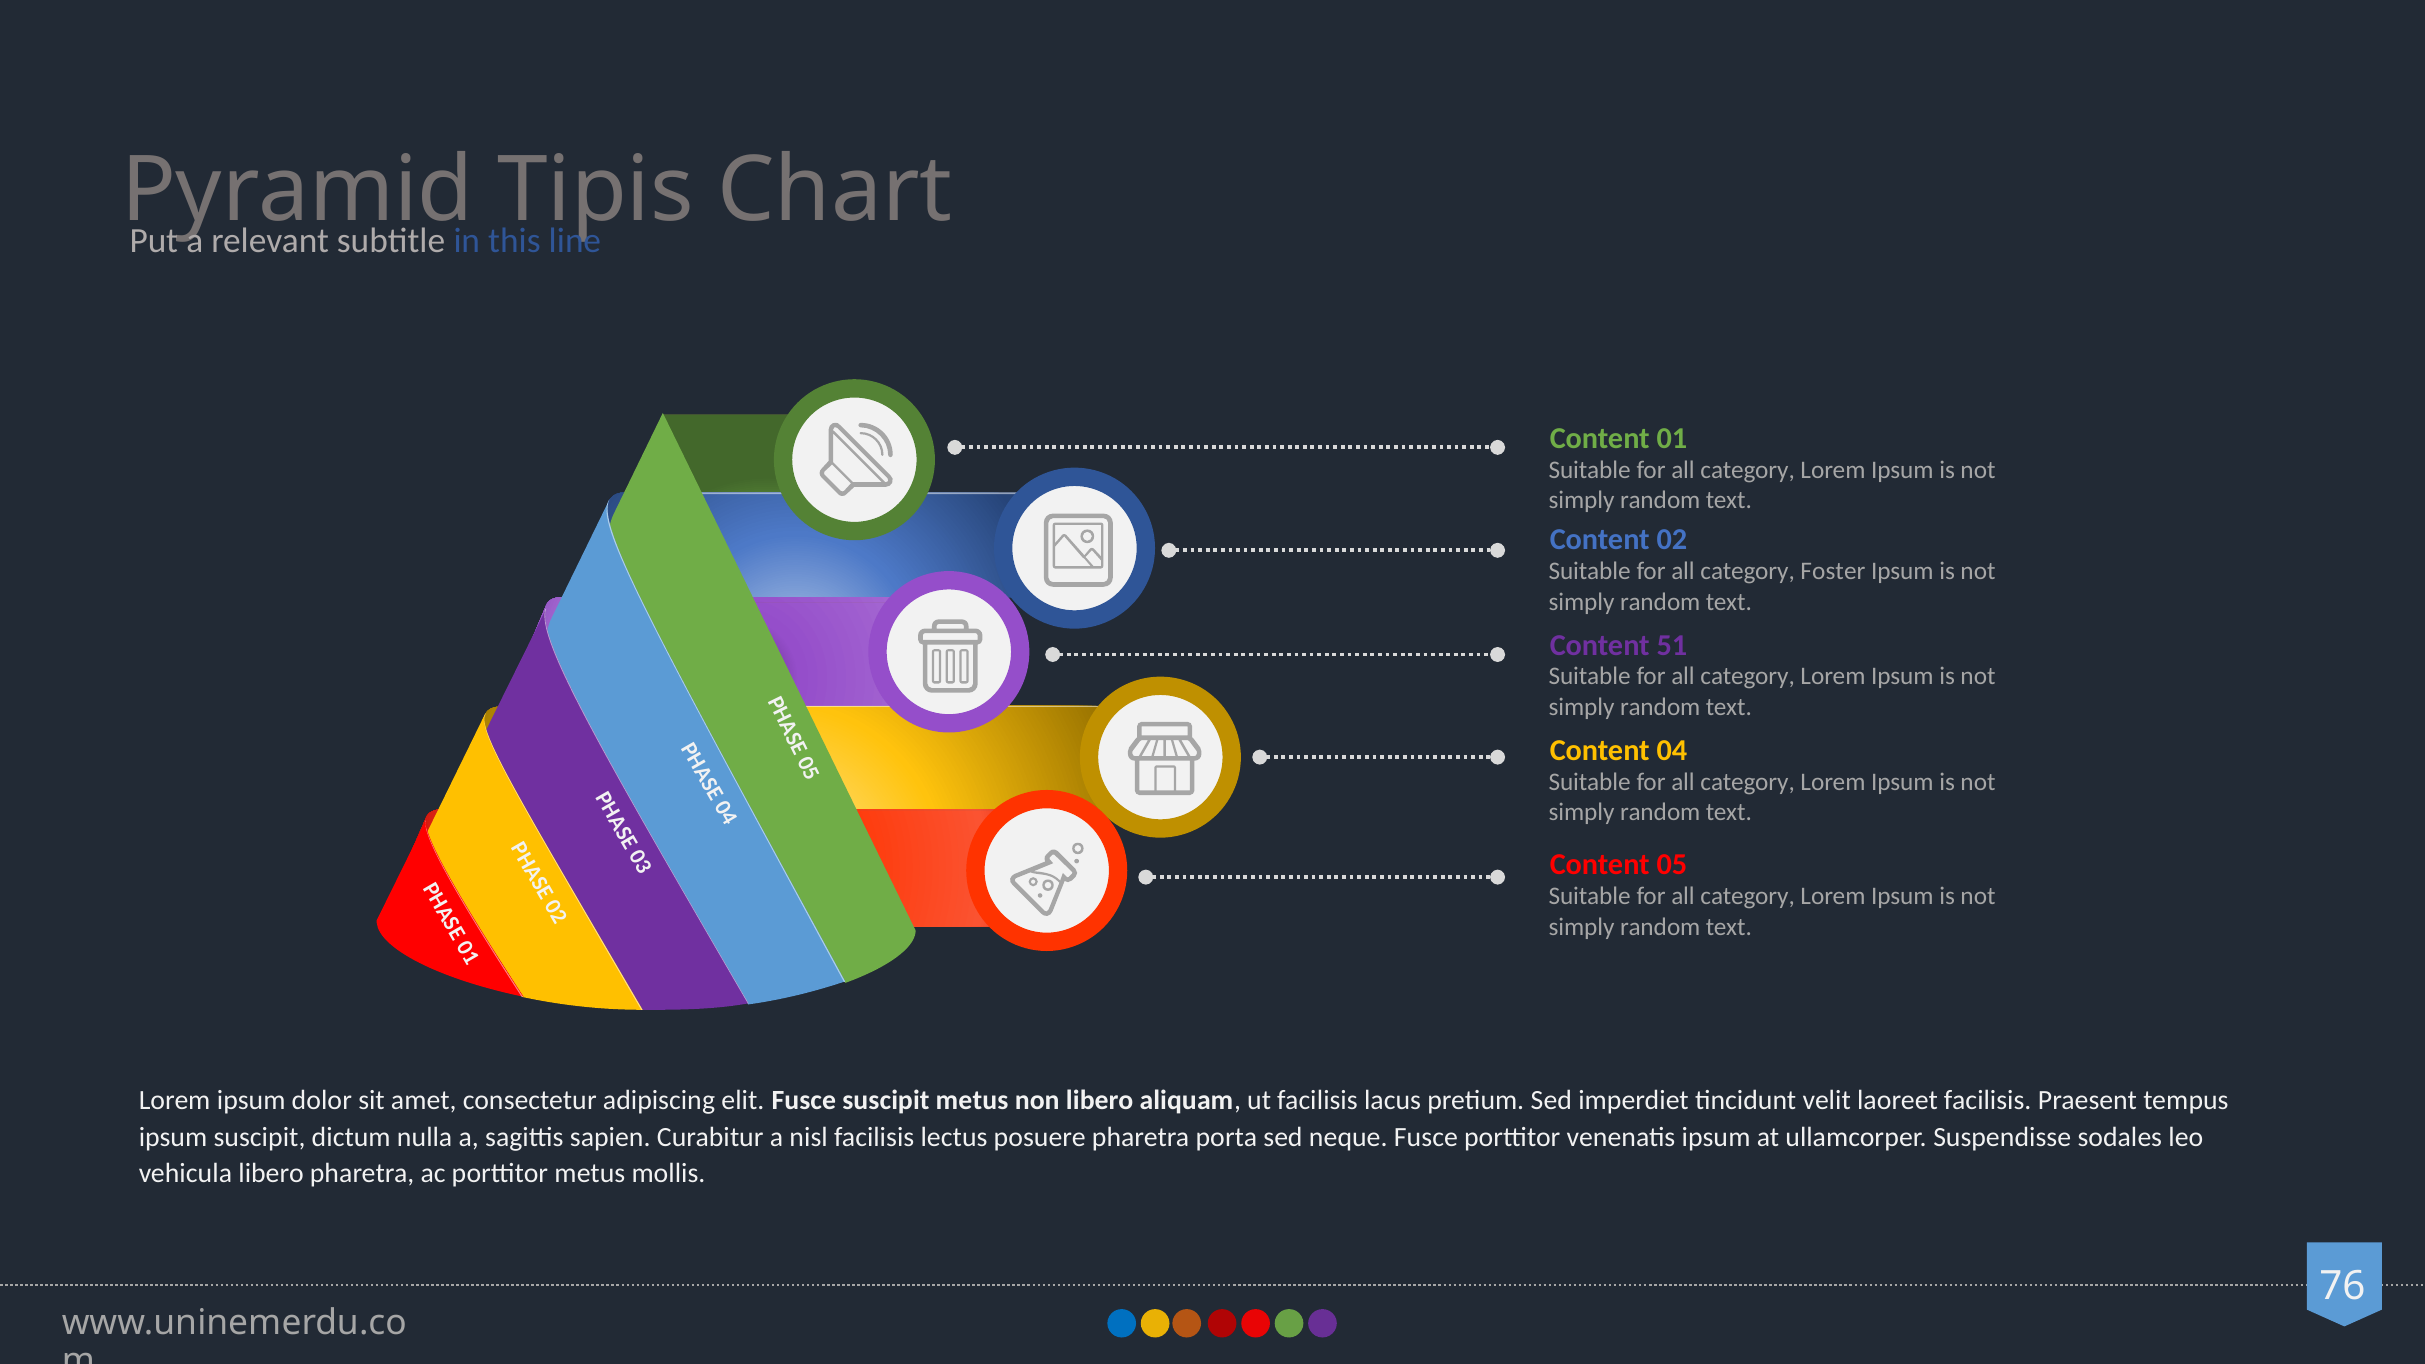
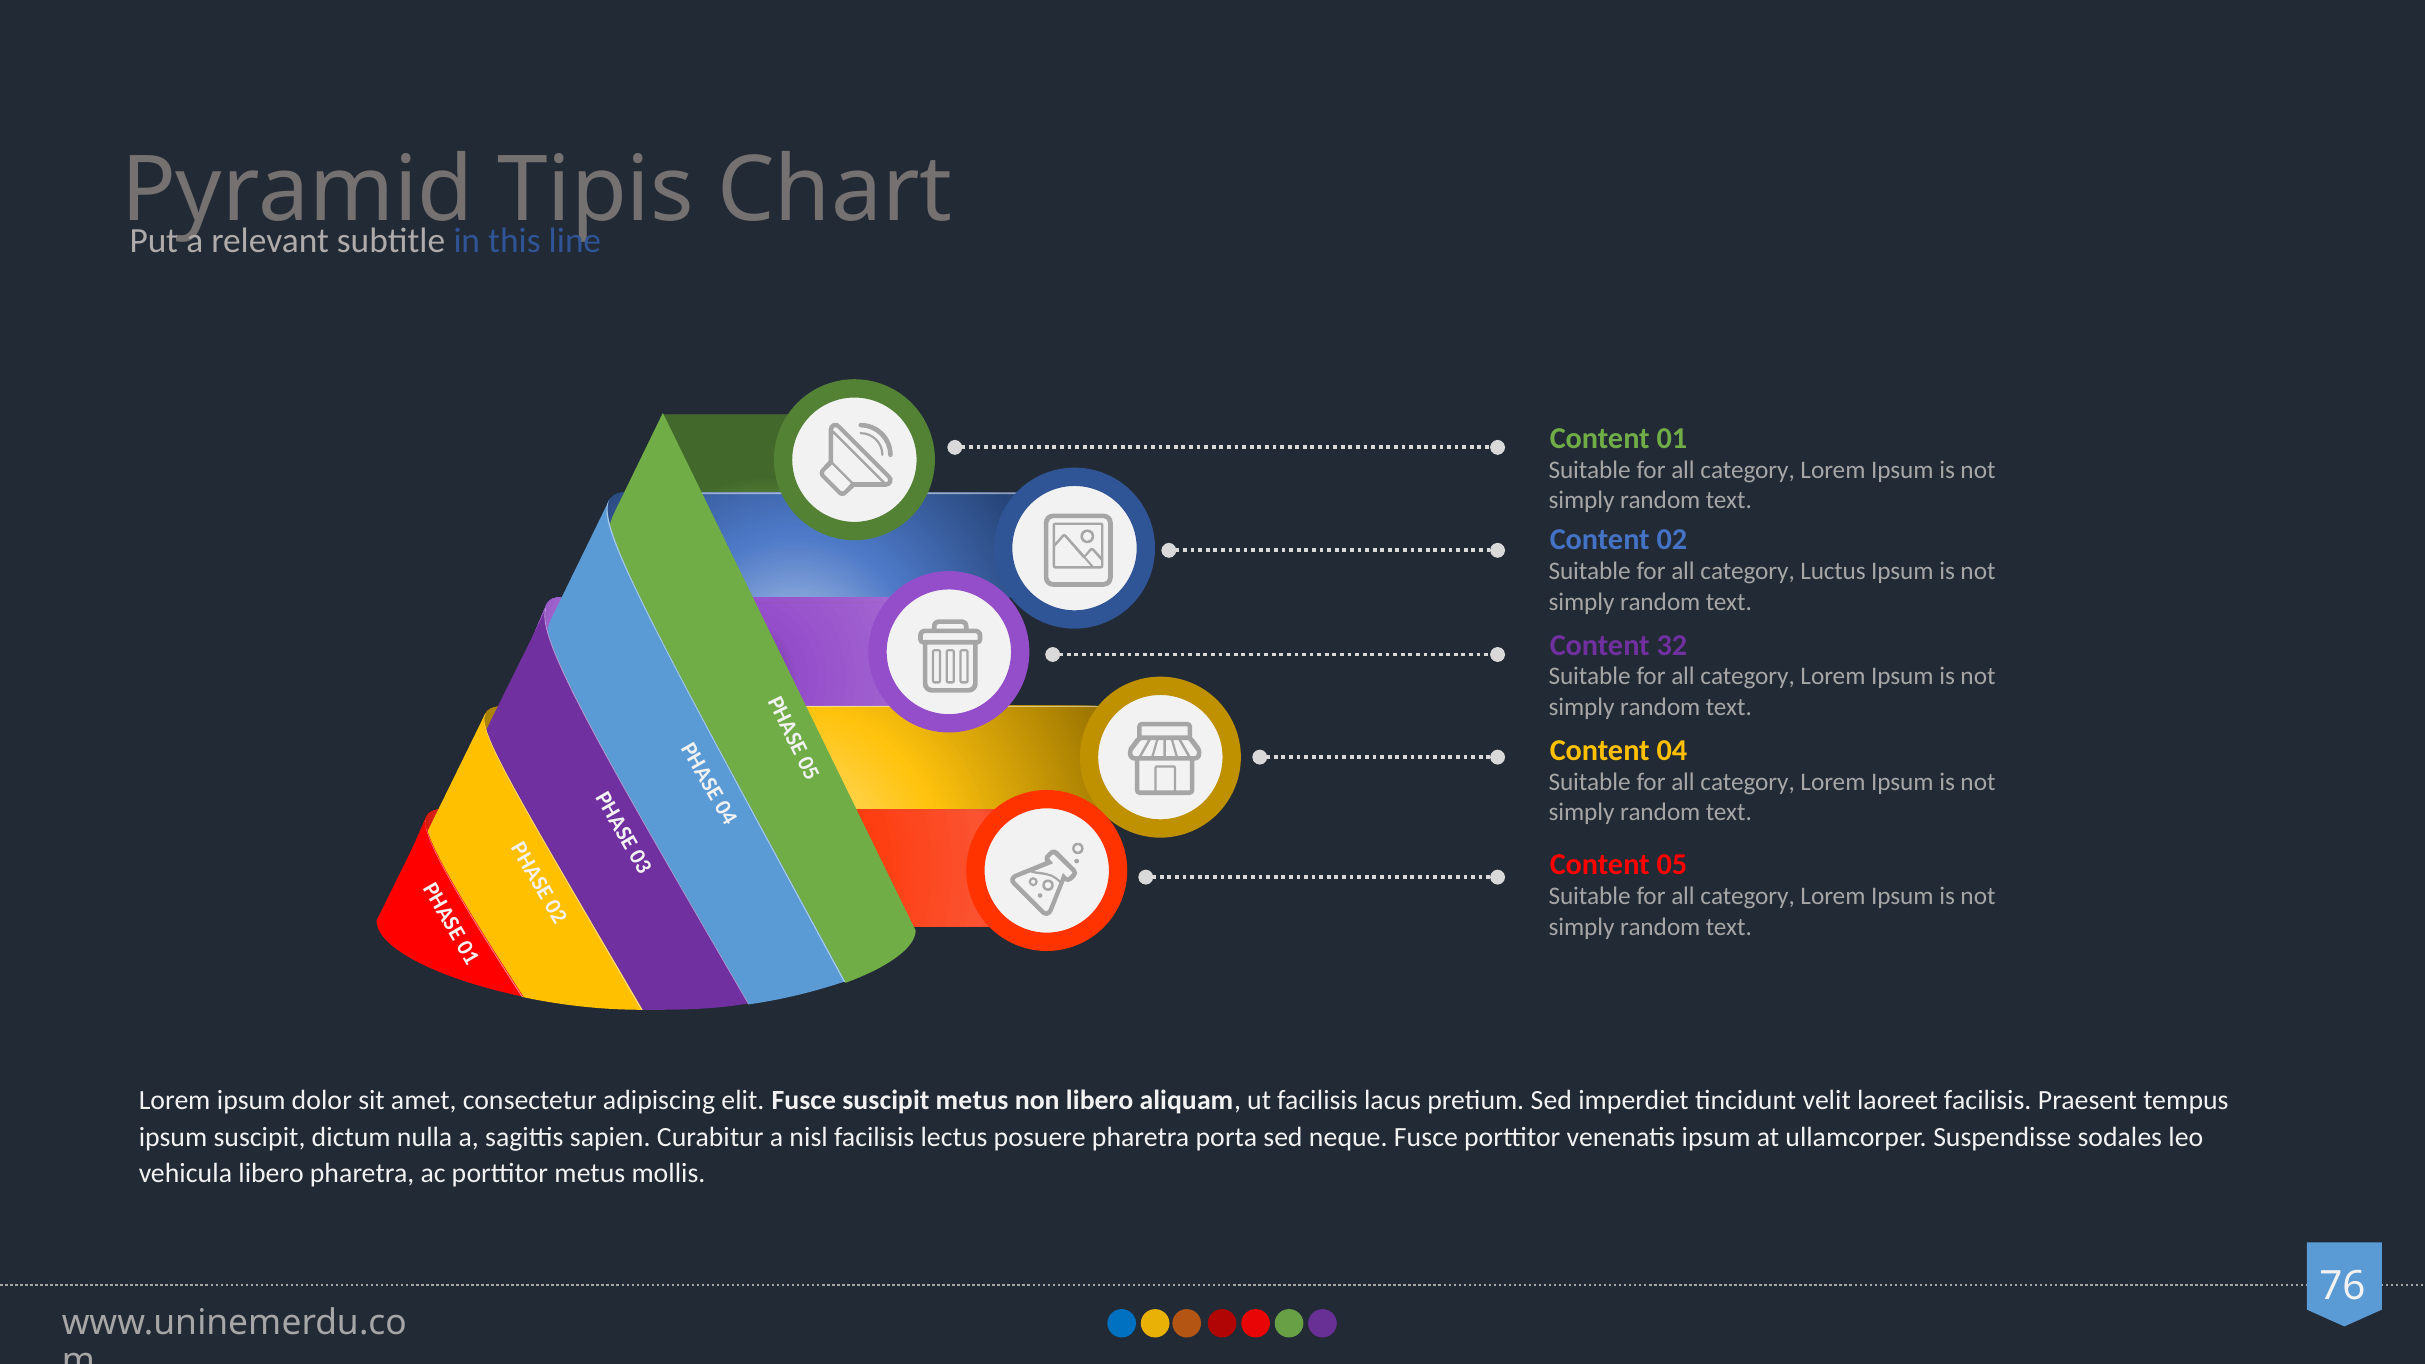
Foster: Foster -> Luctus (1833, 571)
51: 51 -> 32 (1672, 645)
